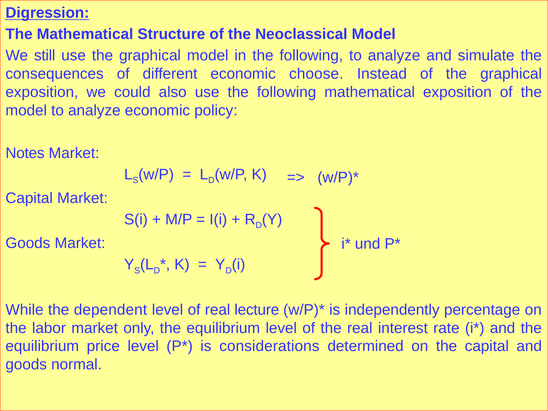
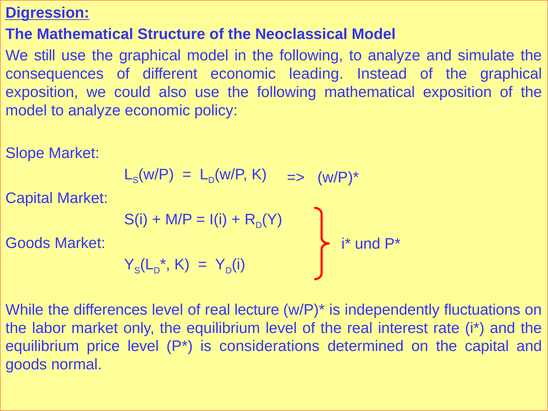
choose: choose -> leading (316, 74)
Notes: Notes -> Slope (25, 153)
dependent: dependent -> differences (111, 310)
percentage: percentage -> fluctuations (482, 310)
